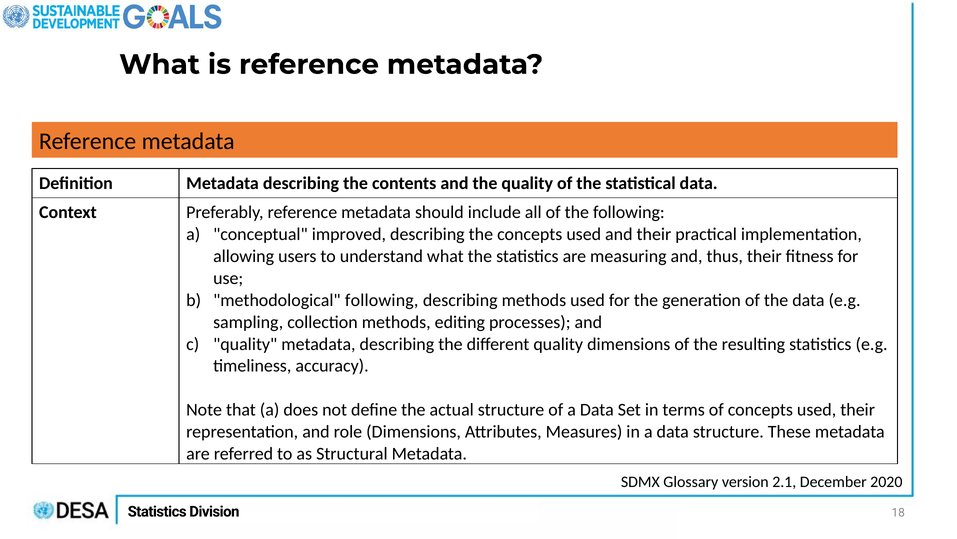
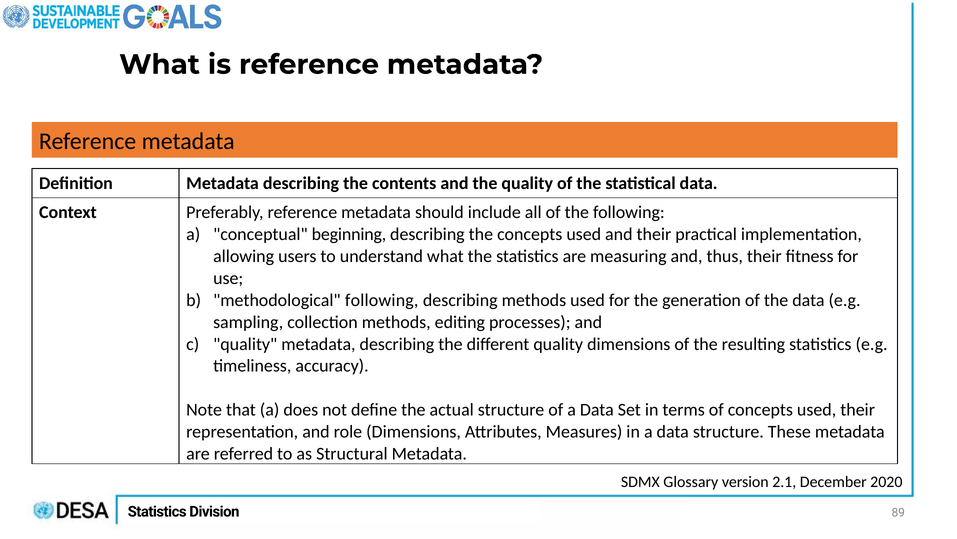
improved: improved -> beginning (349, 234)
18: 18 -> 89 (898, 512)
